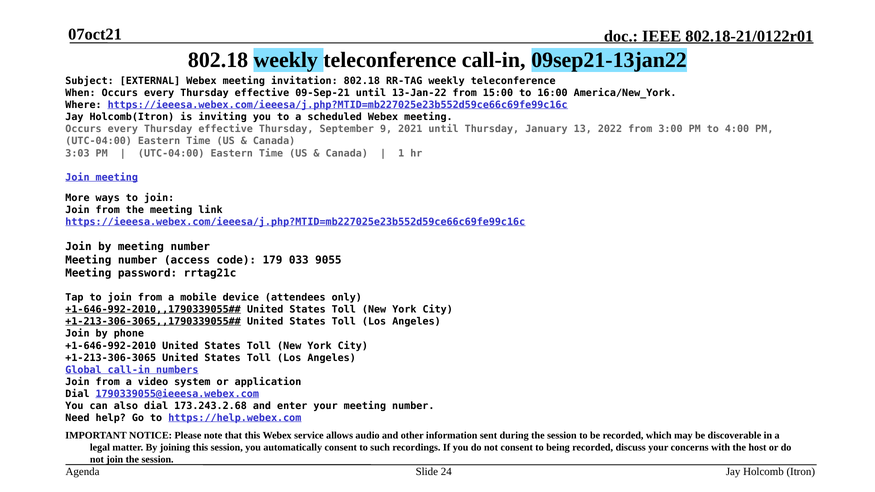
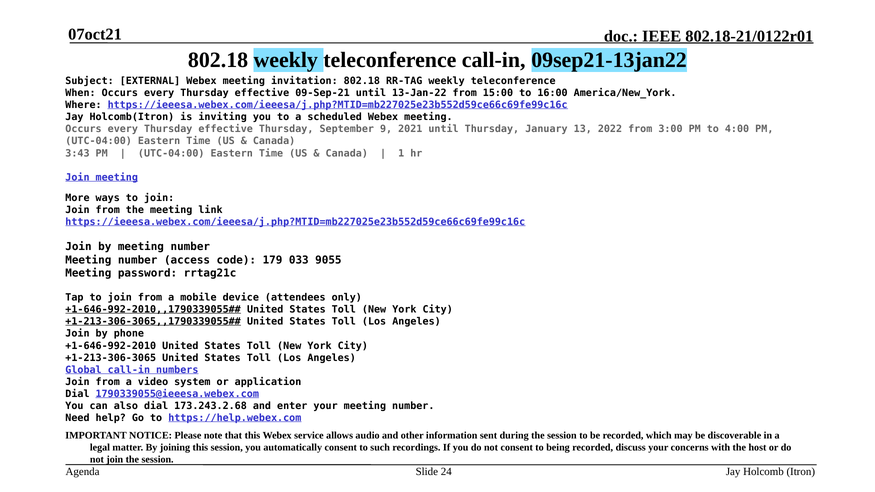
3:03: 3:03 -> 3:43 (77, 153)
